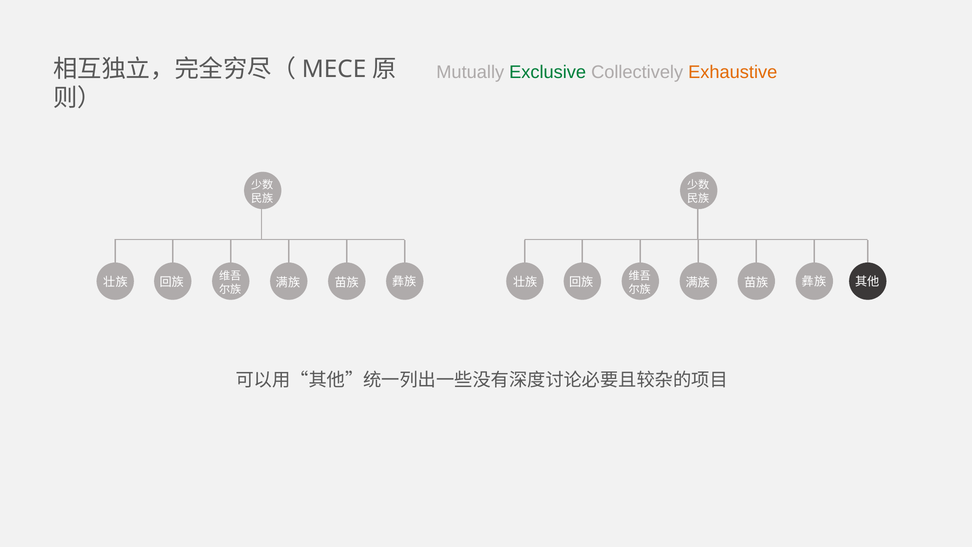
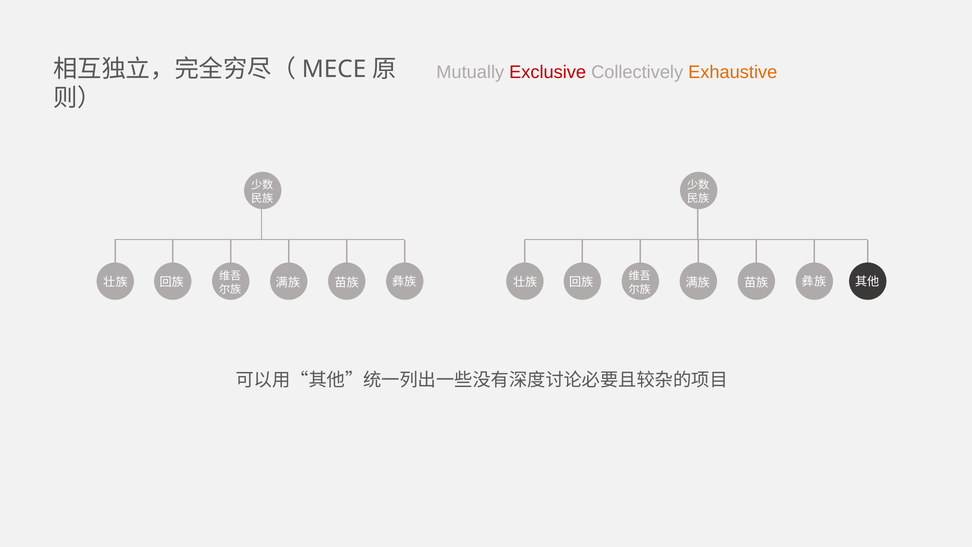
Exclusive colour: green -> red (548, 72)
